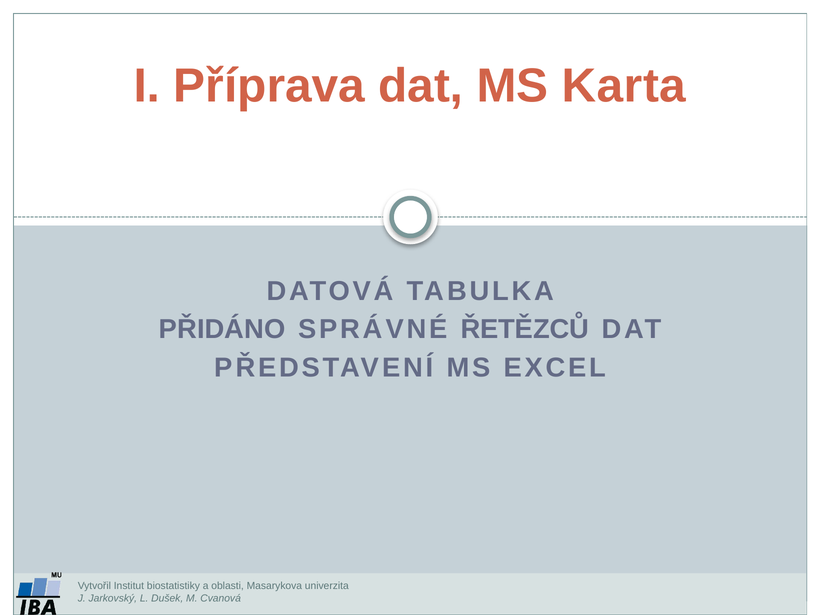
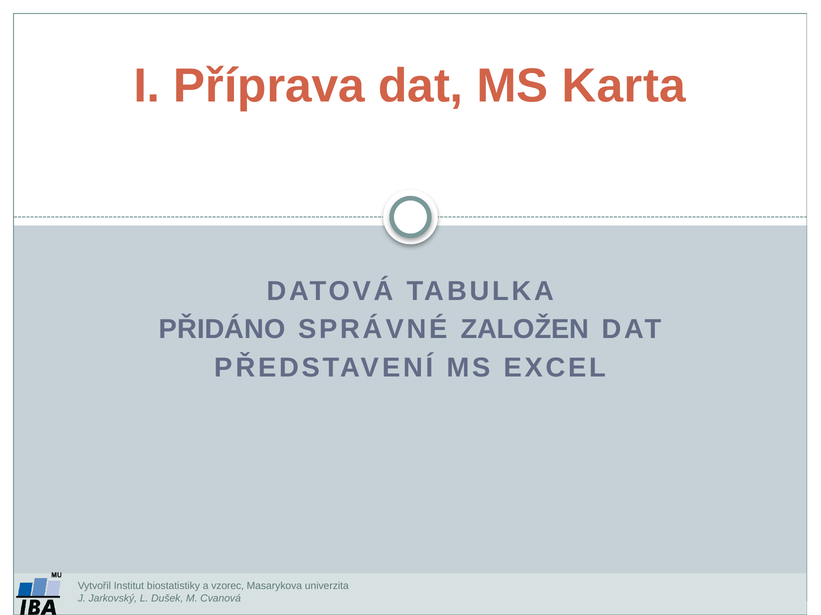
ŘETĚZCŮ: ŘETĚZCŮ -> ZALOŽEN (525, 330)
oblasti: oblasti -> vzorec (228, 587)
